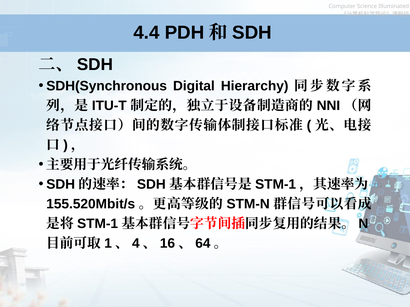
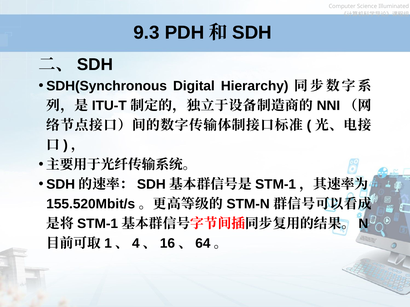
4.4: 4.4 -> 9.3 (146, 33)
